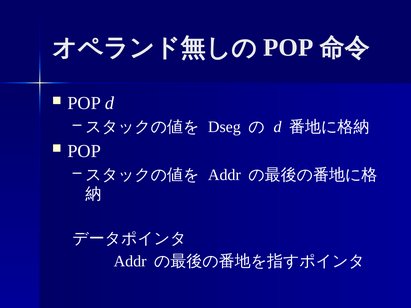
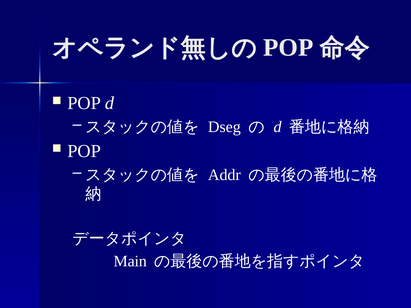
Addr: Addr -> Main (130, 261)
